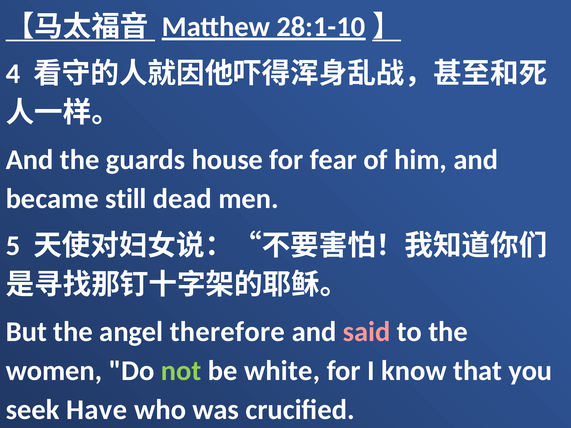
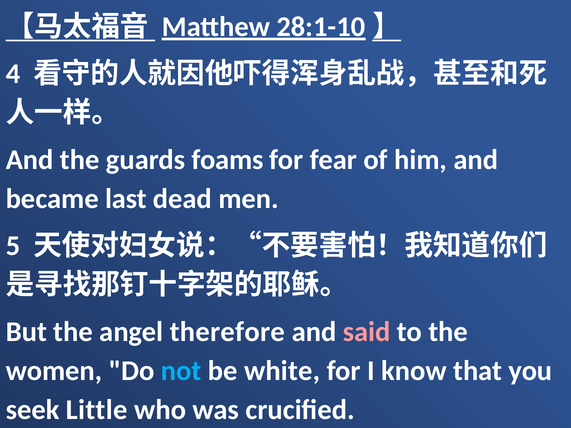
house: house -> foams (227, 160)
still: still -> last (126, 199)
not colour: light green -> light blue (181, 371)
Have: Have -> Little (97, 410)
